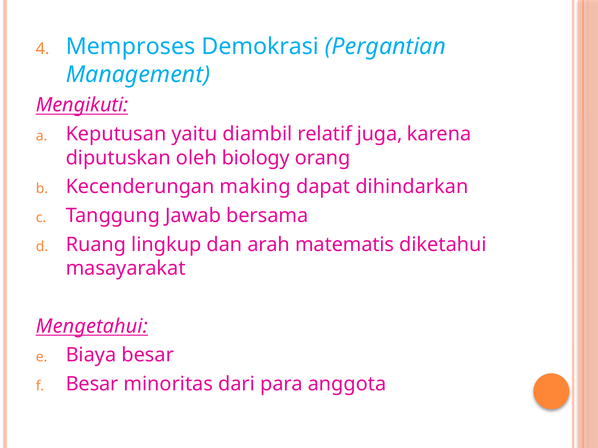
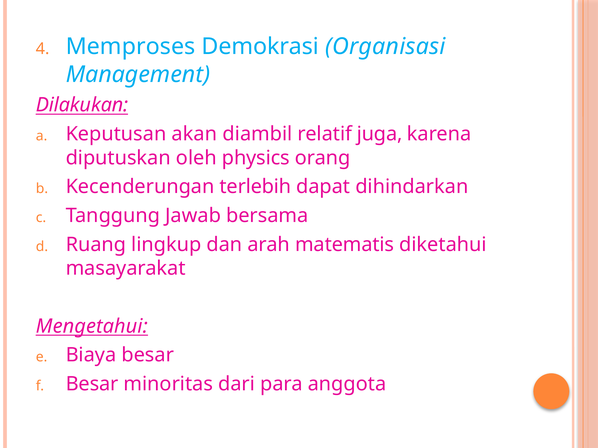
Pergantian: Pergantian -> Organisasi (385, 47)
Mengikuti: Mengikuti -> Dilakukan (82, 105)
yaitu: yaitu -> akan (194, 134)
biology: biology -> physics (256, 158)
making: making -> terlebih (255, 187)
